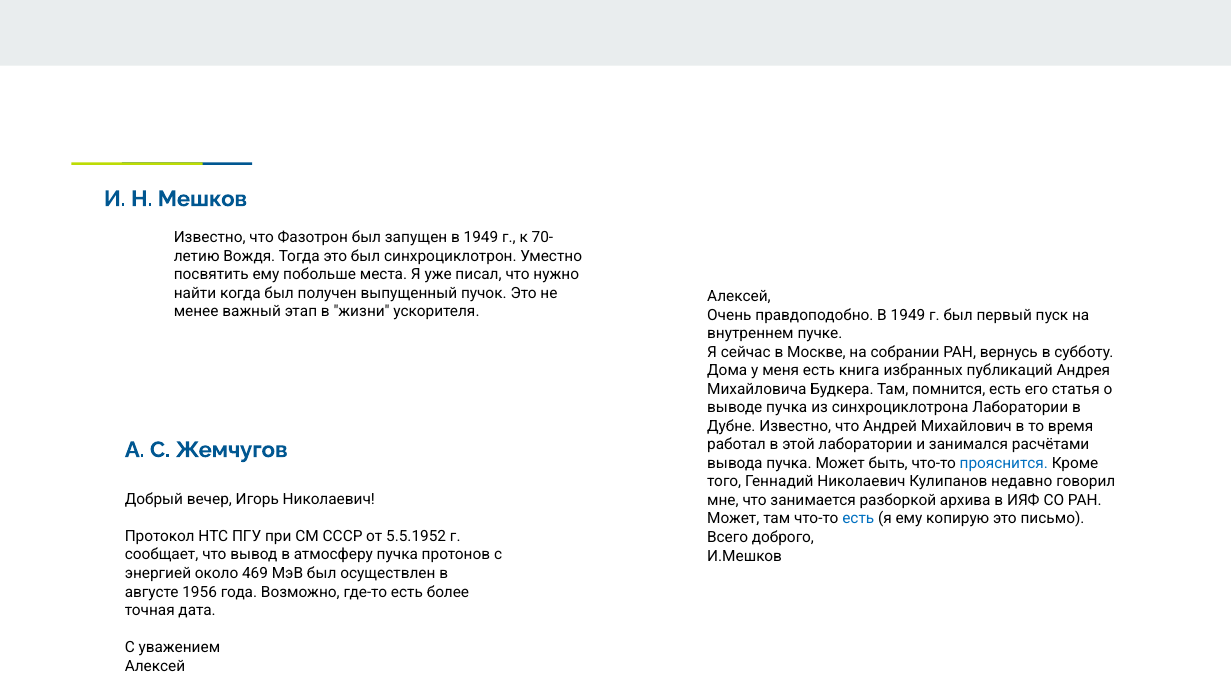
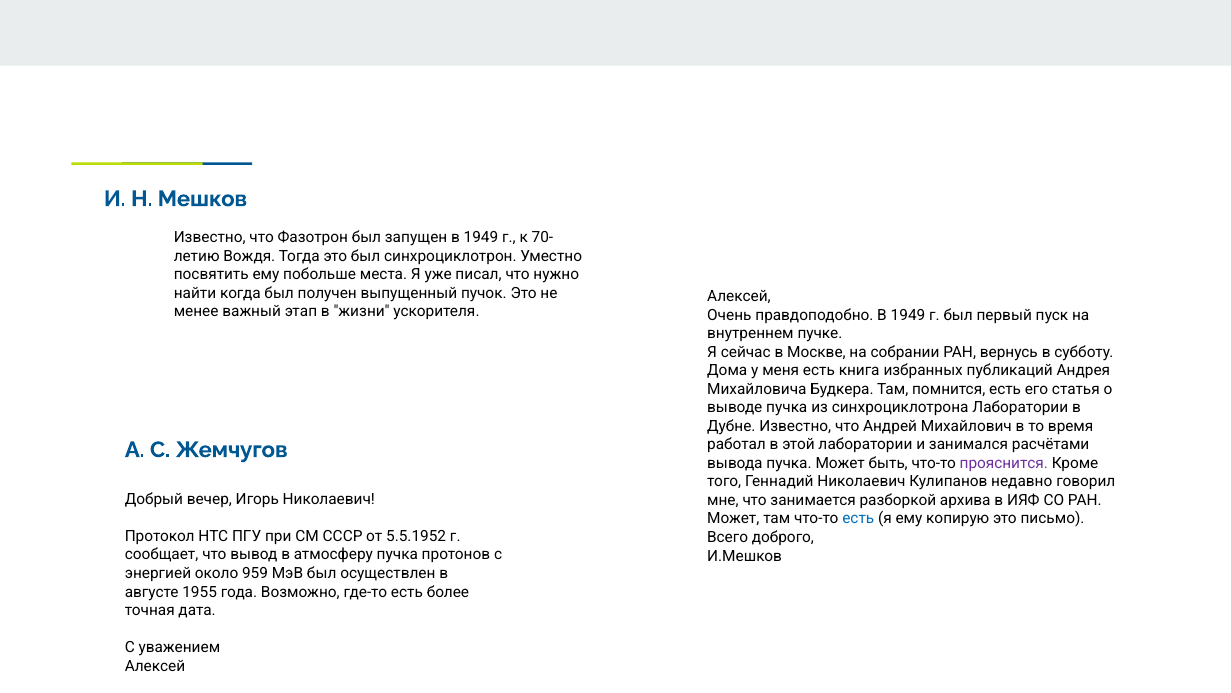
прояснится colour: blue -> purple (1004, 463)
469: 469 -> 959 (255, 573)
1956: 1956 -> 1955 (200, 591)
